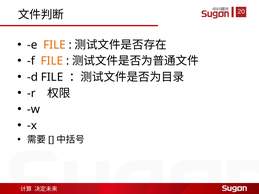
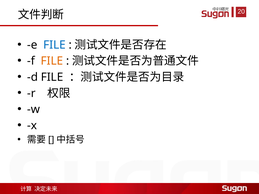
FILE colour: orange -> blue (54, 45)
